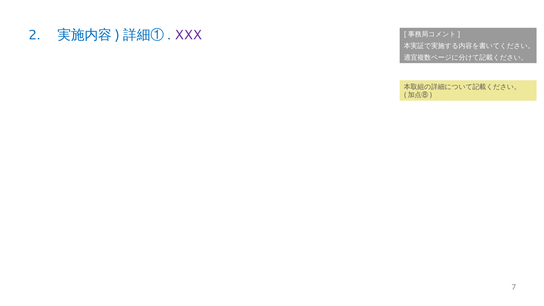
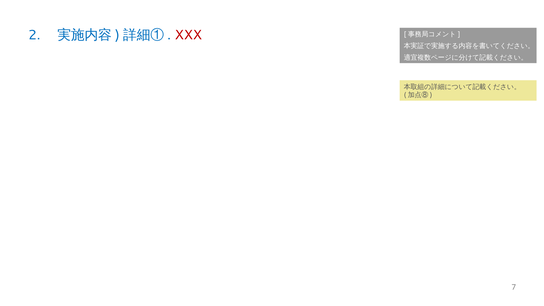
XXX colour: purple -> red (188, 35)
